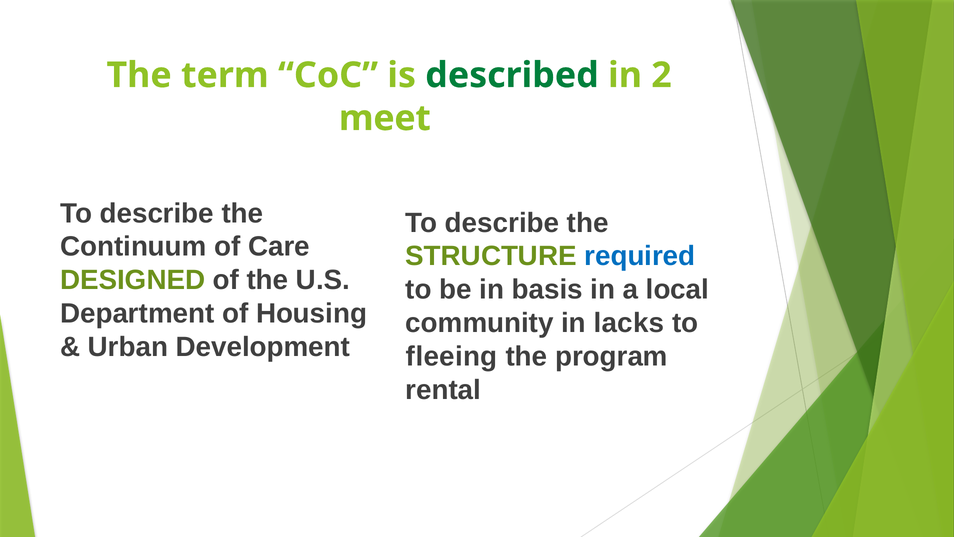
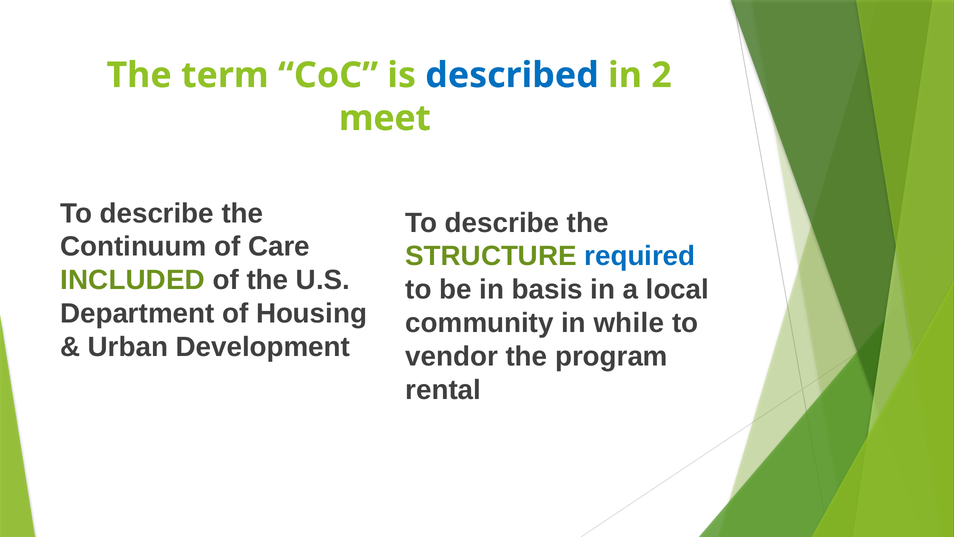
described colour: green -> blue (512, 75)
DESIGNED: DESIGNED -> INCLUDED (133, 280)
lacks: lacks -> while (629, 323)
fleeing: fleeing -> vendor (452, 356)
